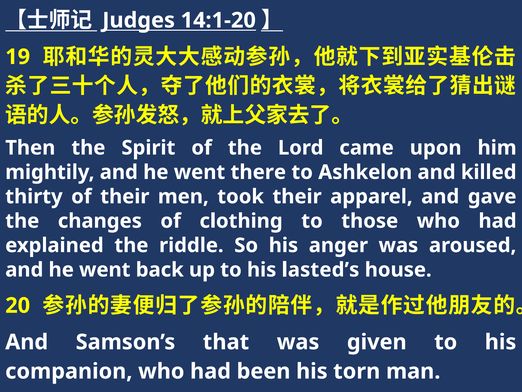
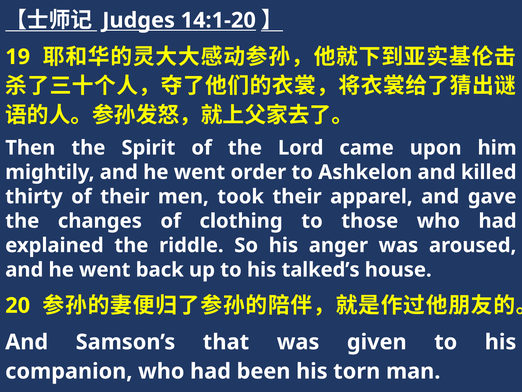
there: there -> order (258, 172)
lasted’s: lasted’s -> talked’s (321, 269)
